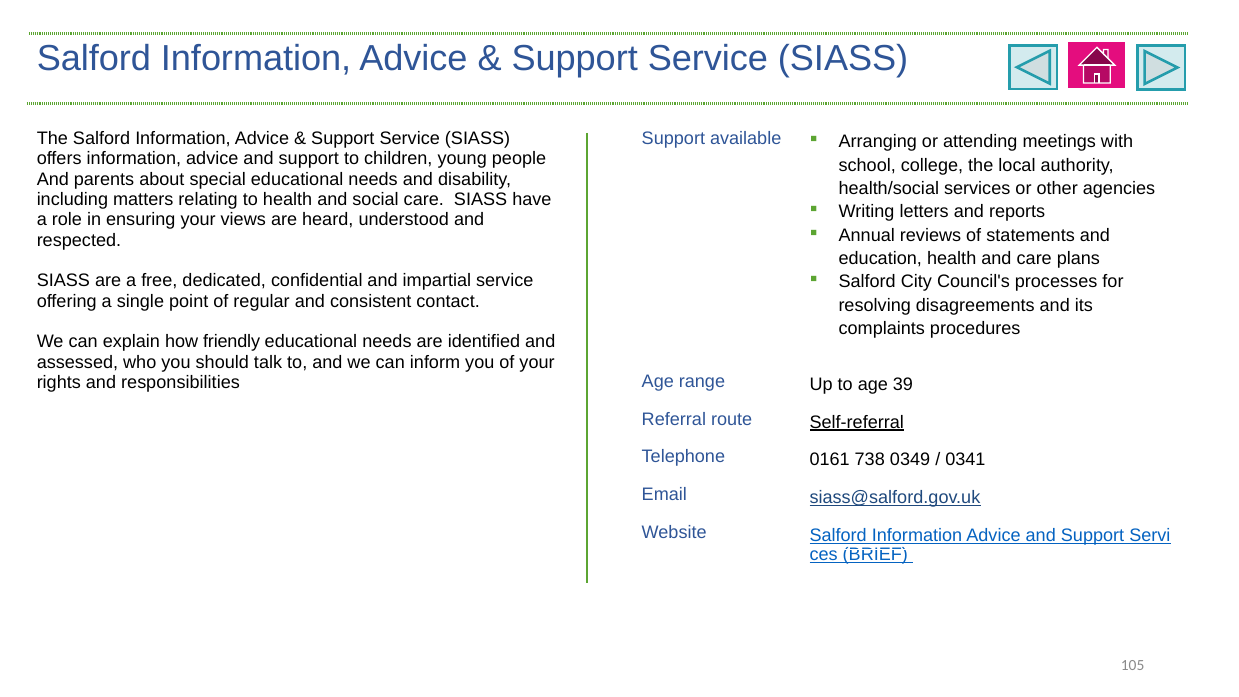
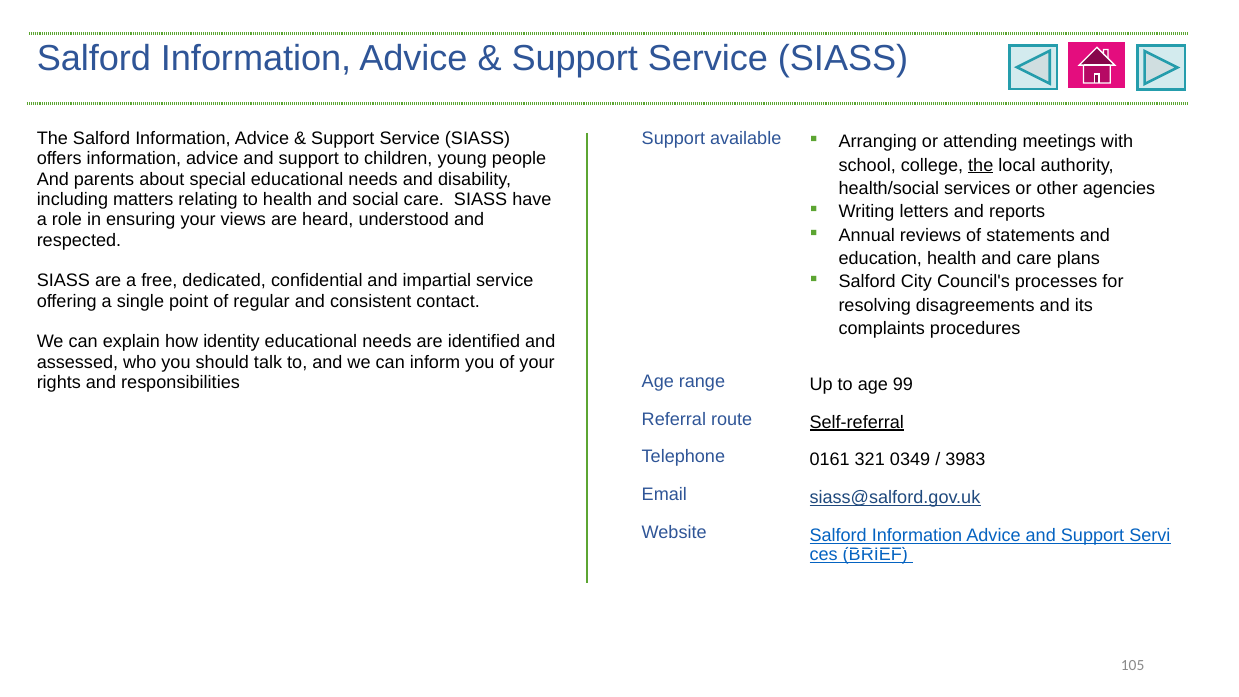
the underline: none -> present (981, 165)
friendly: friendly -> identity (232, 342)
39: 39 -> 99 (903, 384)
738: 738 -> 321 (870, 460)
0341: 0341 -> 3983 (965, 460)
